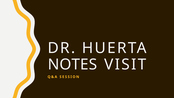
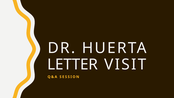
NOTES: NOTES -> LETTER (73, 64)
